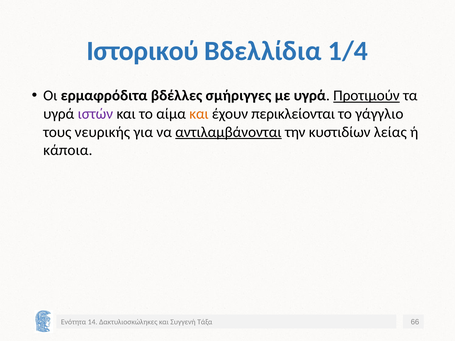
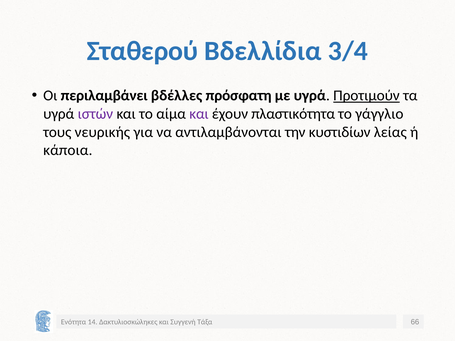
Ιστορικού: Ιστορικού -> Σταθερού (143, 51)
1/4: 1/4 -> 3/4 (348, 51)
ερμαφρόδιτα: ερμαφρόδιτα -> περιλαμβάνει (104, 96)
σμήριγγες: σμήριγγες -> πρόσφατη (239, 96)
και colour: orange -> purple (199, 114)
περικλείονται: περικλείονται -> πλαστικότητα (293, 114)
αντιλαμβάνονται underline: present -> none (228, 132)
